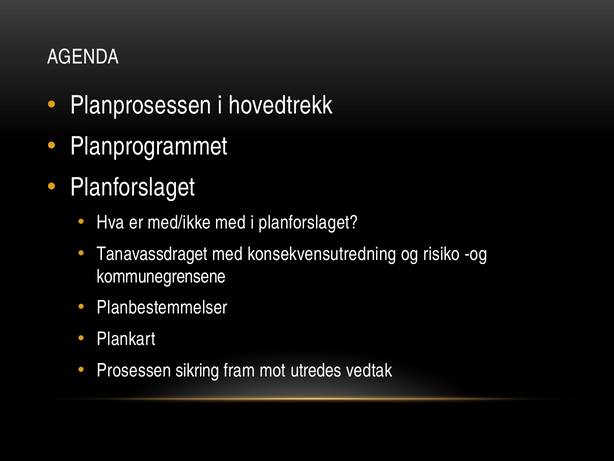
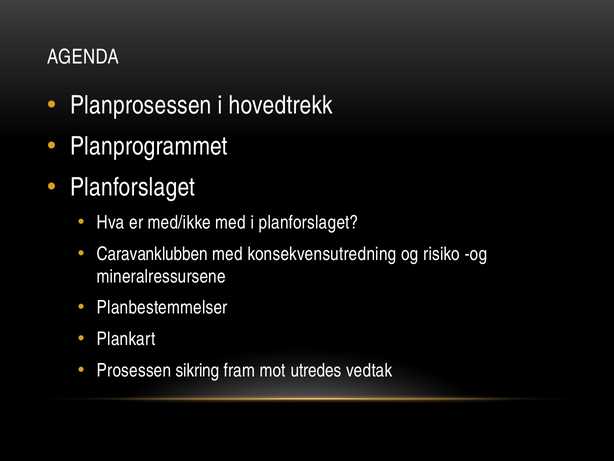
Tanavassdraget: Tanavassdraget -> Caravanklubben (152, 254)
kommunegrensene: kommunegrensene -> mineralressursene (161, 276)
